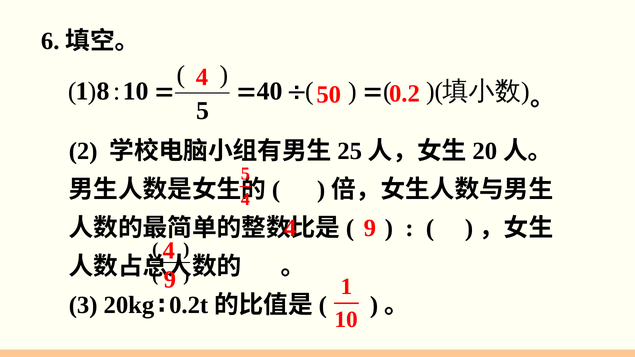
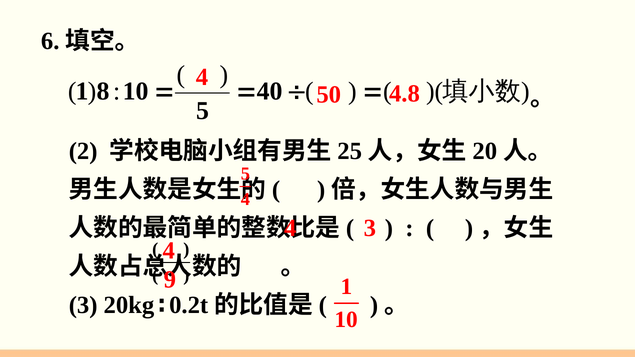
0.2: 0.2 -> 4.8 (404, 94)
9: 9 -> 3 (370, 228)
